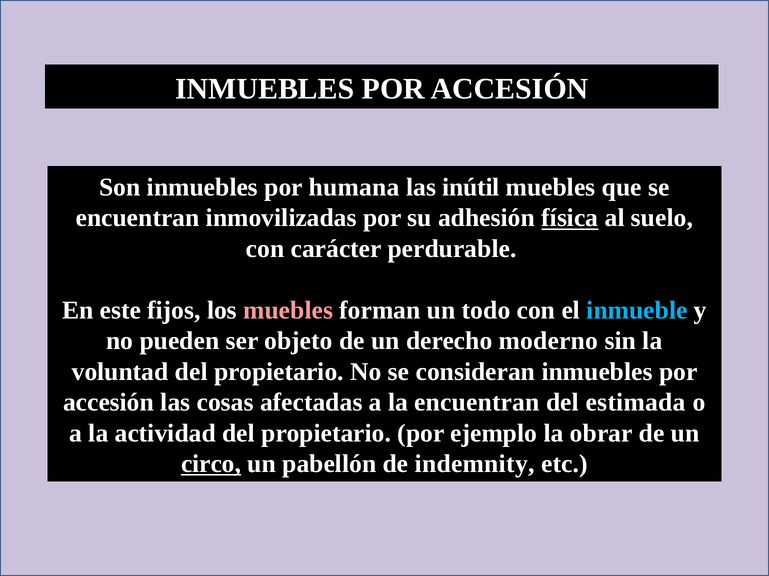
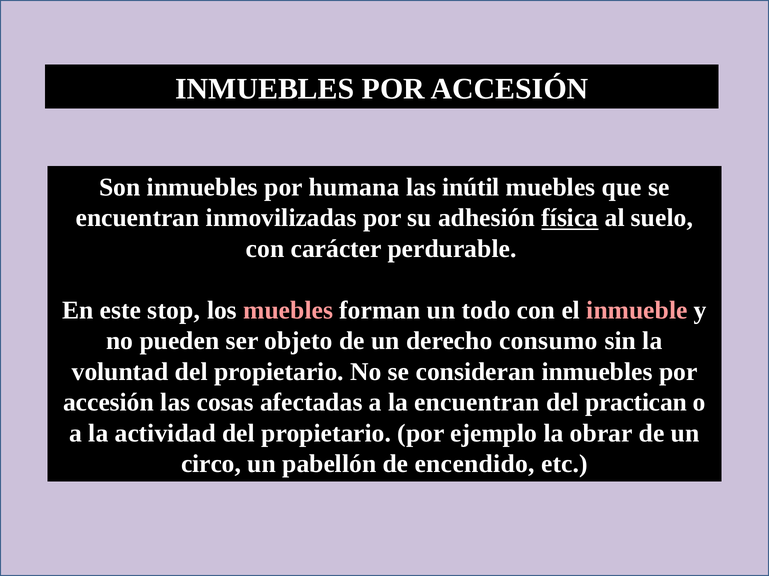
fijos: fijos -> stop (174, 311)
inmueble colour: light blue -> pink (637, 311)
moderno: moderno -> consumo (548, 341)
estimada: estimada -> practican (636, 403)
circo underline: present -> none (211, 464)
indemnity: indemnity -> encendido (475, 464)
